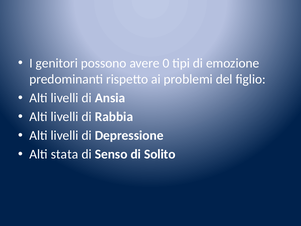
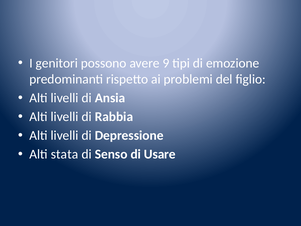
0: 0 -> 9 (166, 63)
Solito: Solito -> Usare (160, 154)
